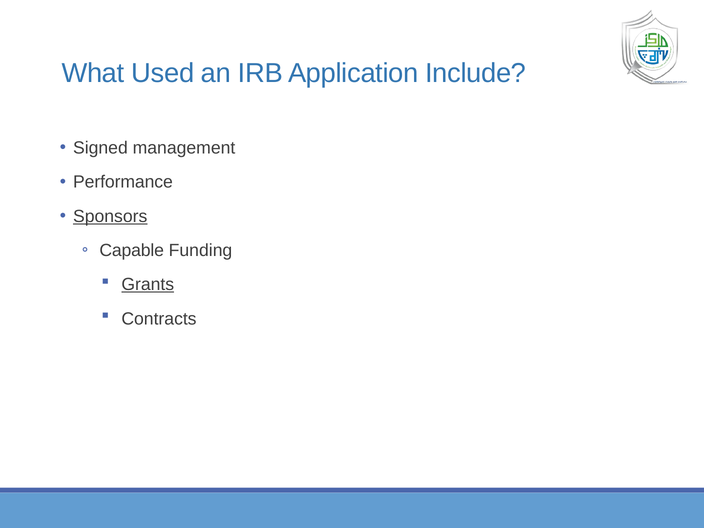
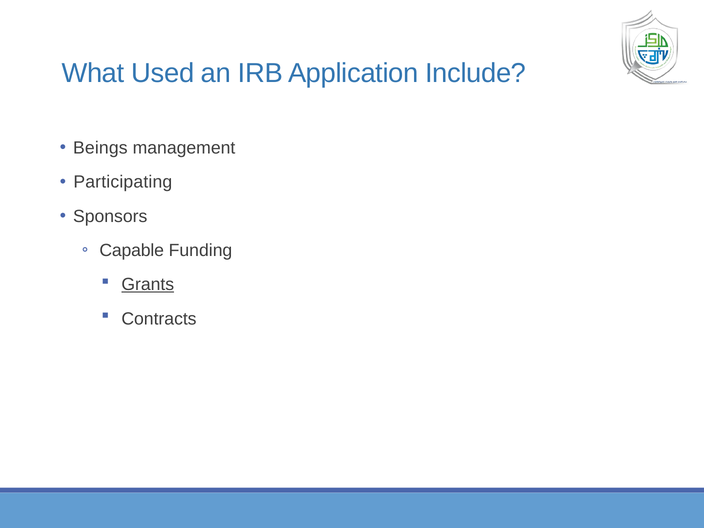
Signed: Signed -> Beings (100, 148)
Performance: Performance -> Participating (123, 182)
Sponsors underline: present -> none (110, 216)
